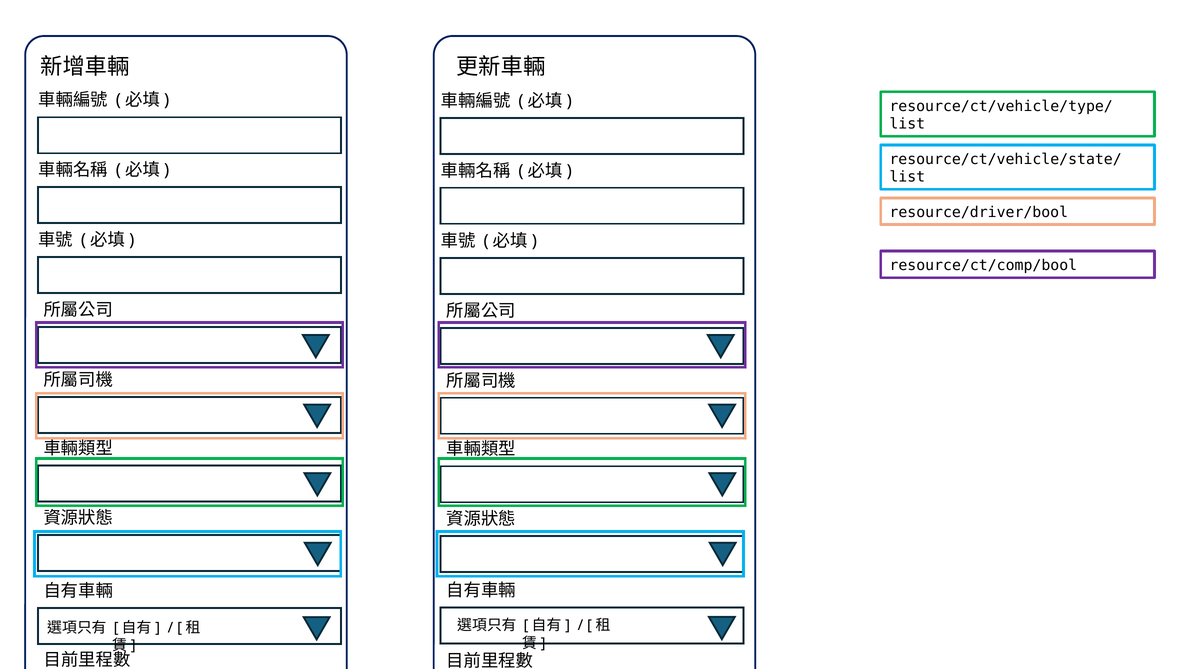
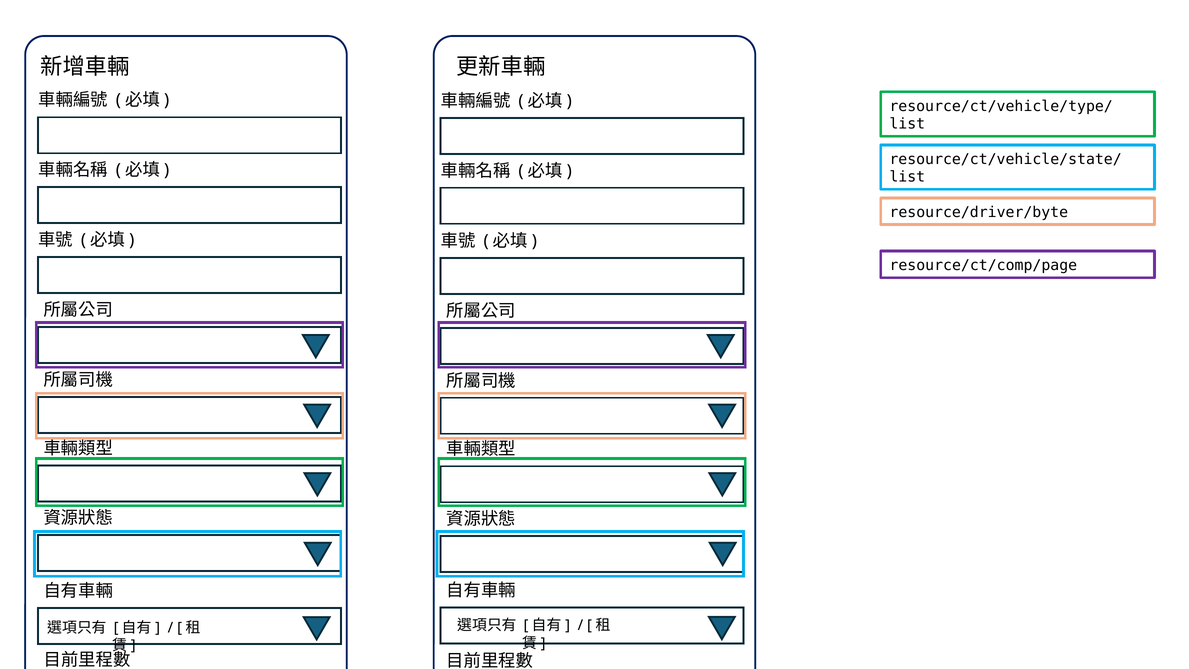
resource/driver/bool: resource/driver/bool -> resource/driver/byte (979, 212)
resource/ct/comp/bool: resource/ct/comp/bool -> resource/ct/comp/page (983, 265)
